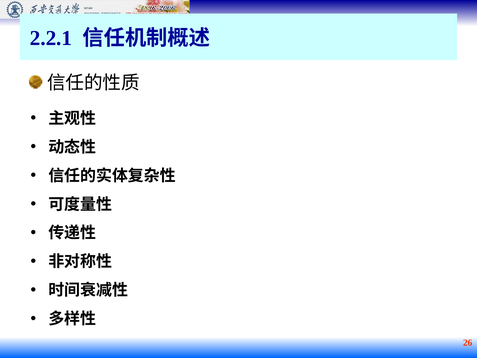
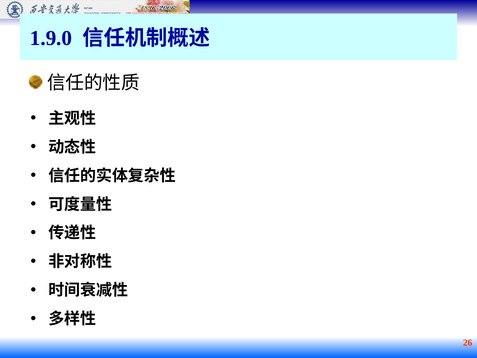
2.2.1: 2.2.1 -> 1.9.0 (51, 38)
